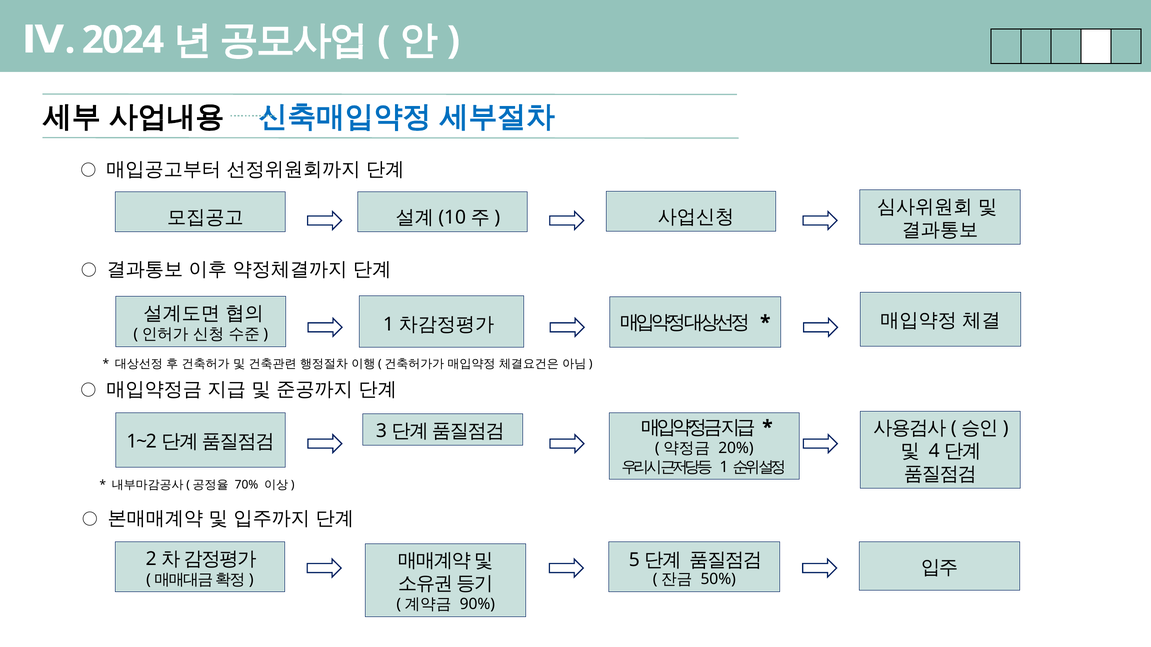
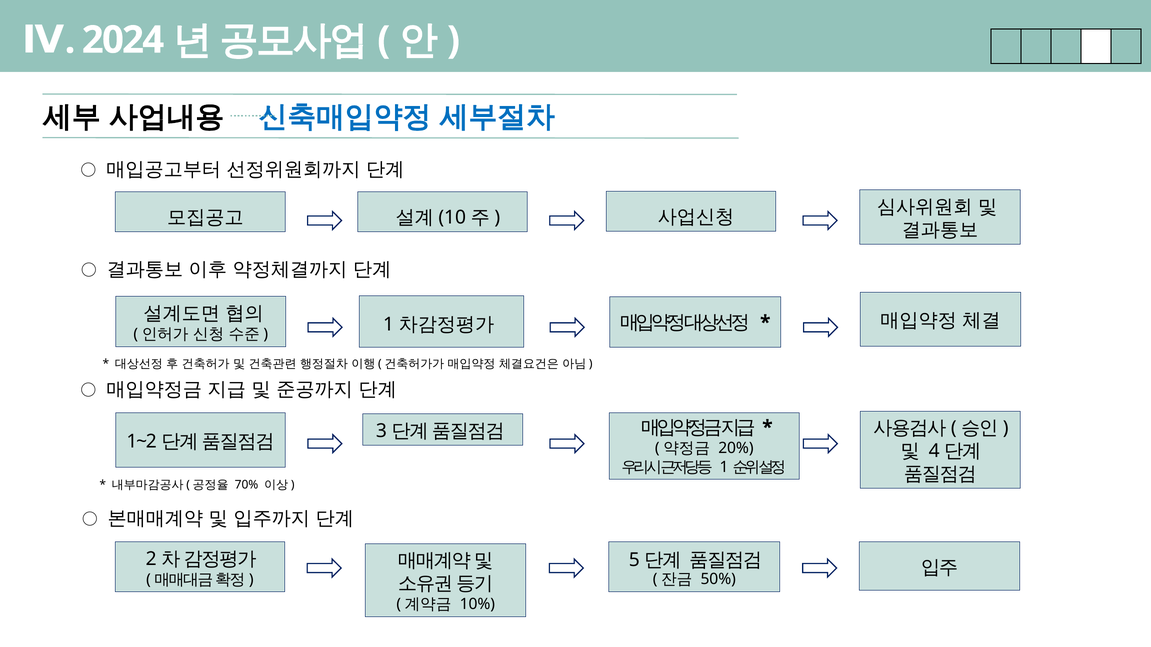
90%: 90% -> 10% (477, 605)
